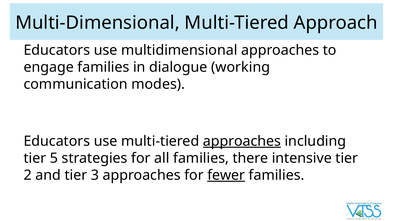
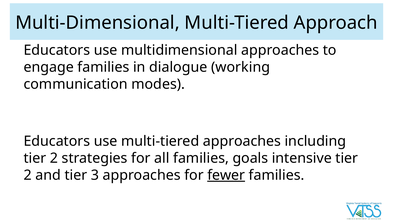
approaches underline: present -> none (242, 141)
5: 5 -> 2 (54, 158)
there: there -> goals (250, 158)
